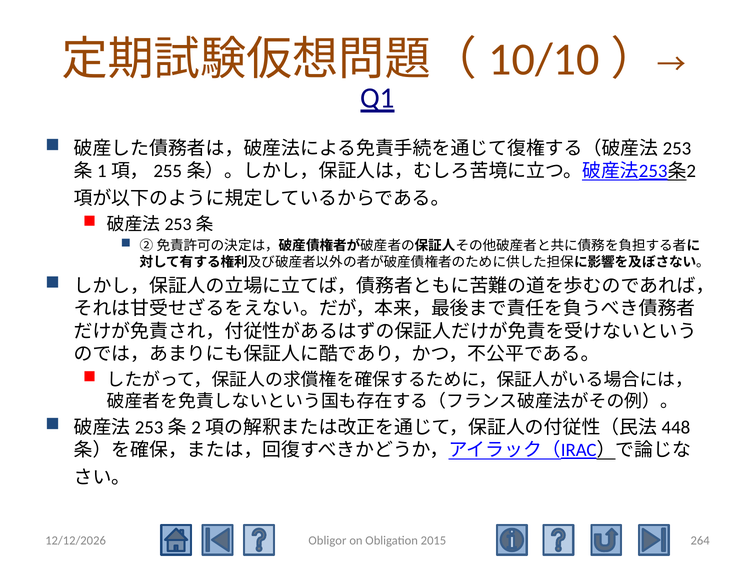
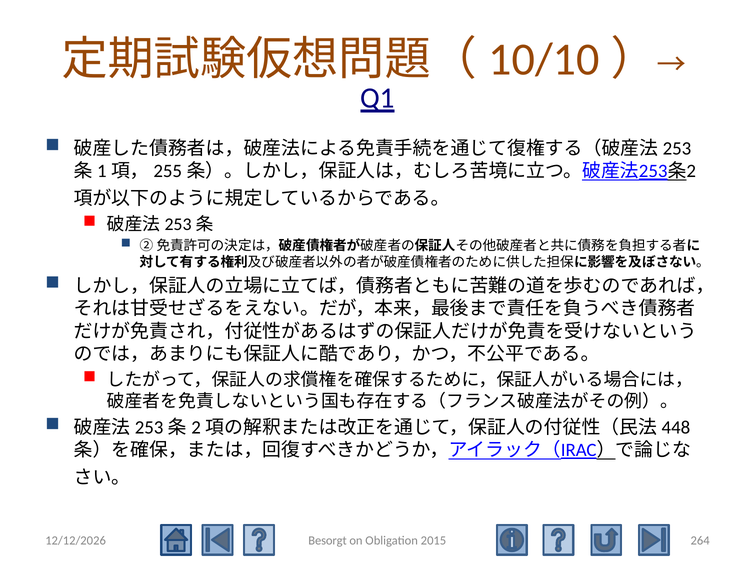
Obligor: Obligor -> Besorgt (328, 541)
